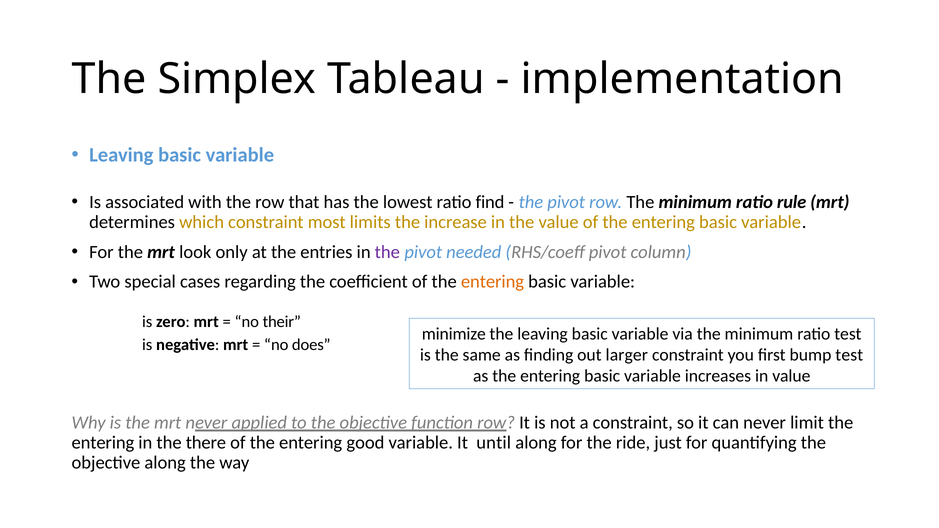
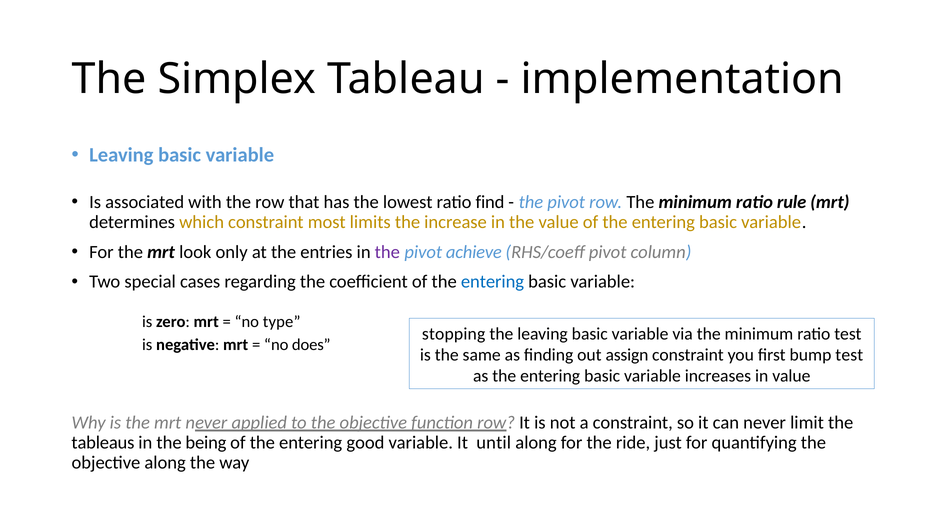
needed: needed -> achieve (474, 252)
entering colour: orange -> blue (493, 282)
their: their -> type (282, 322)
minimize: minimize -> stopping (454, 334)
larger: larger -> assign (627, 355)
entering: entering -> tableaus (103, 443)
there: there -> being (206, 443)
